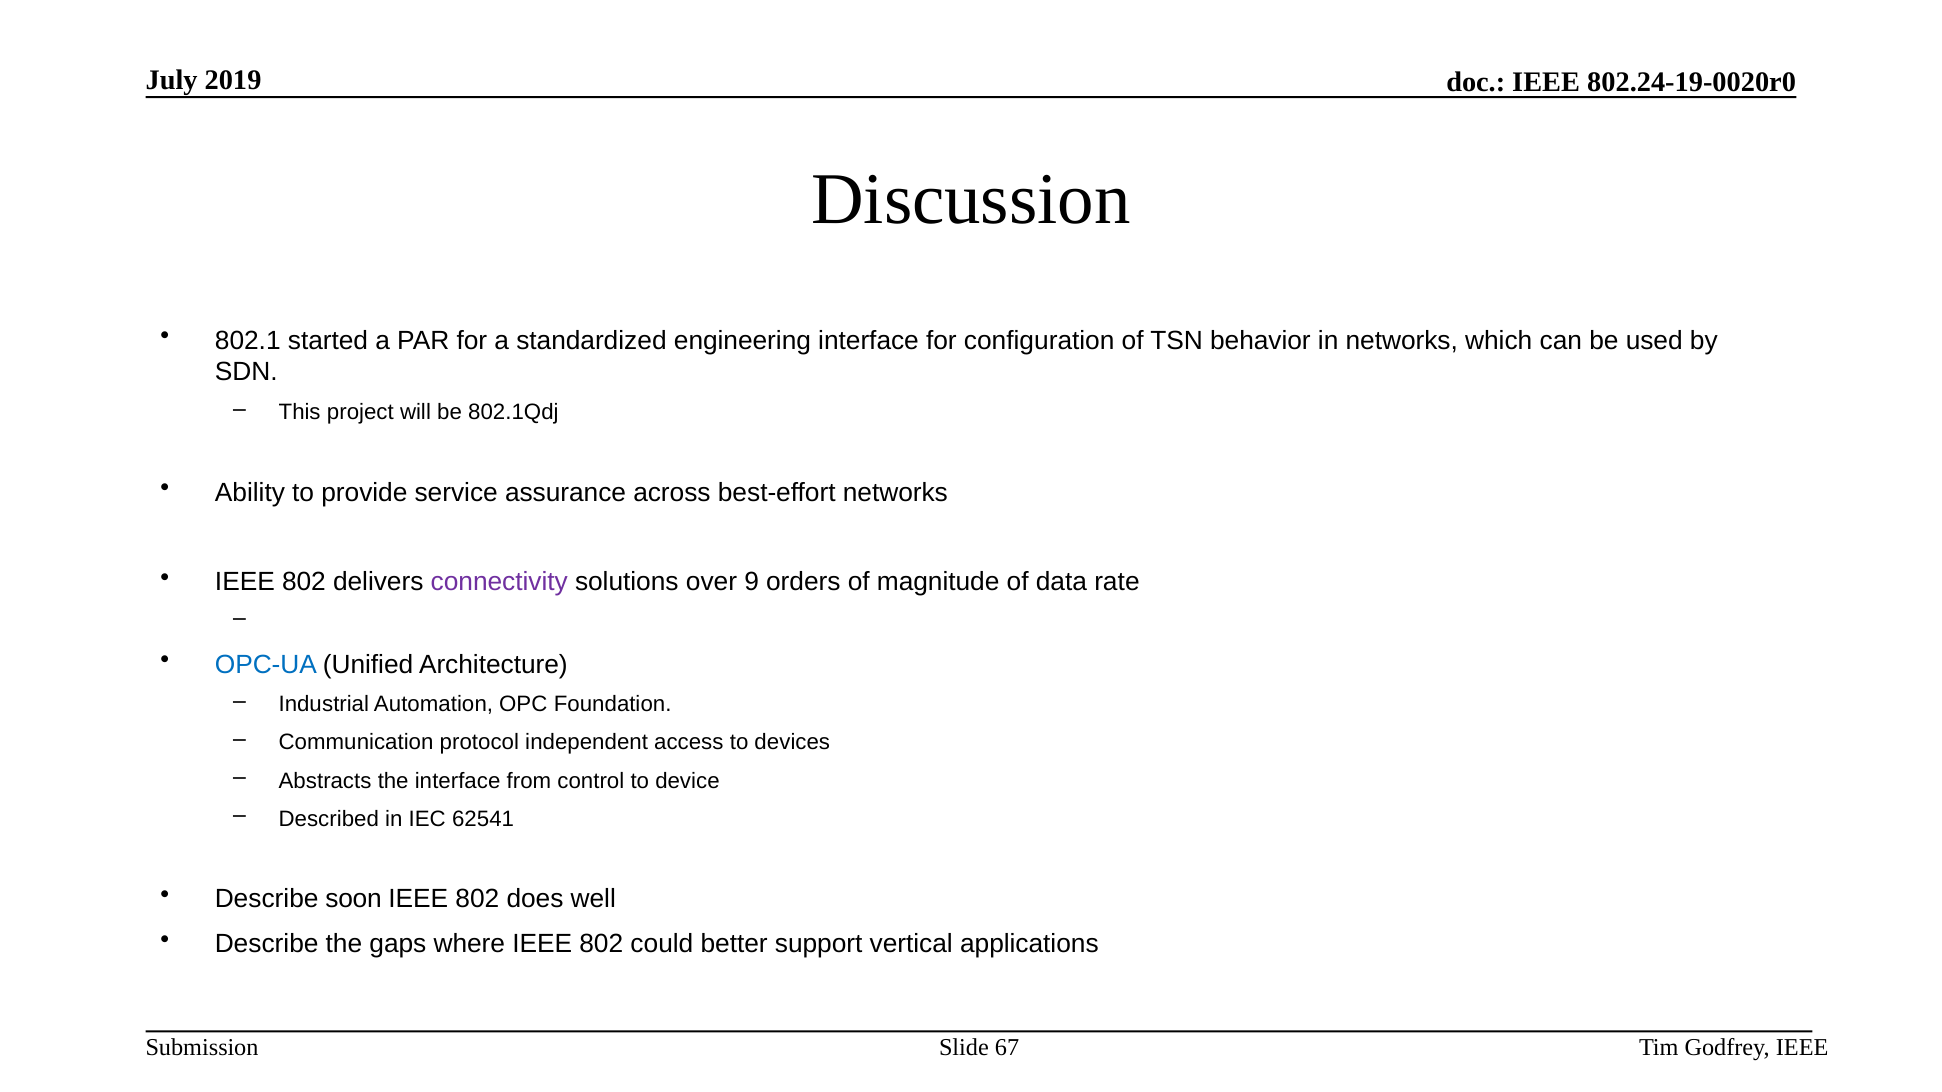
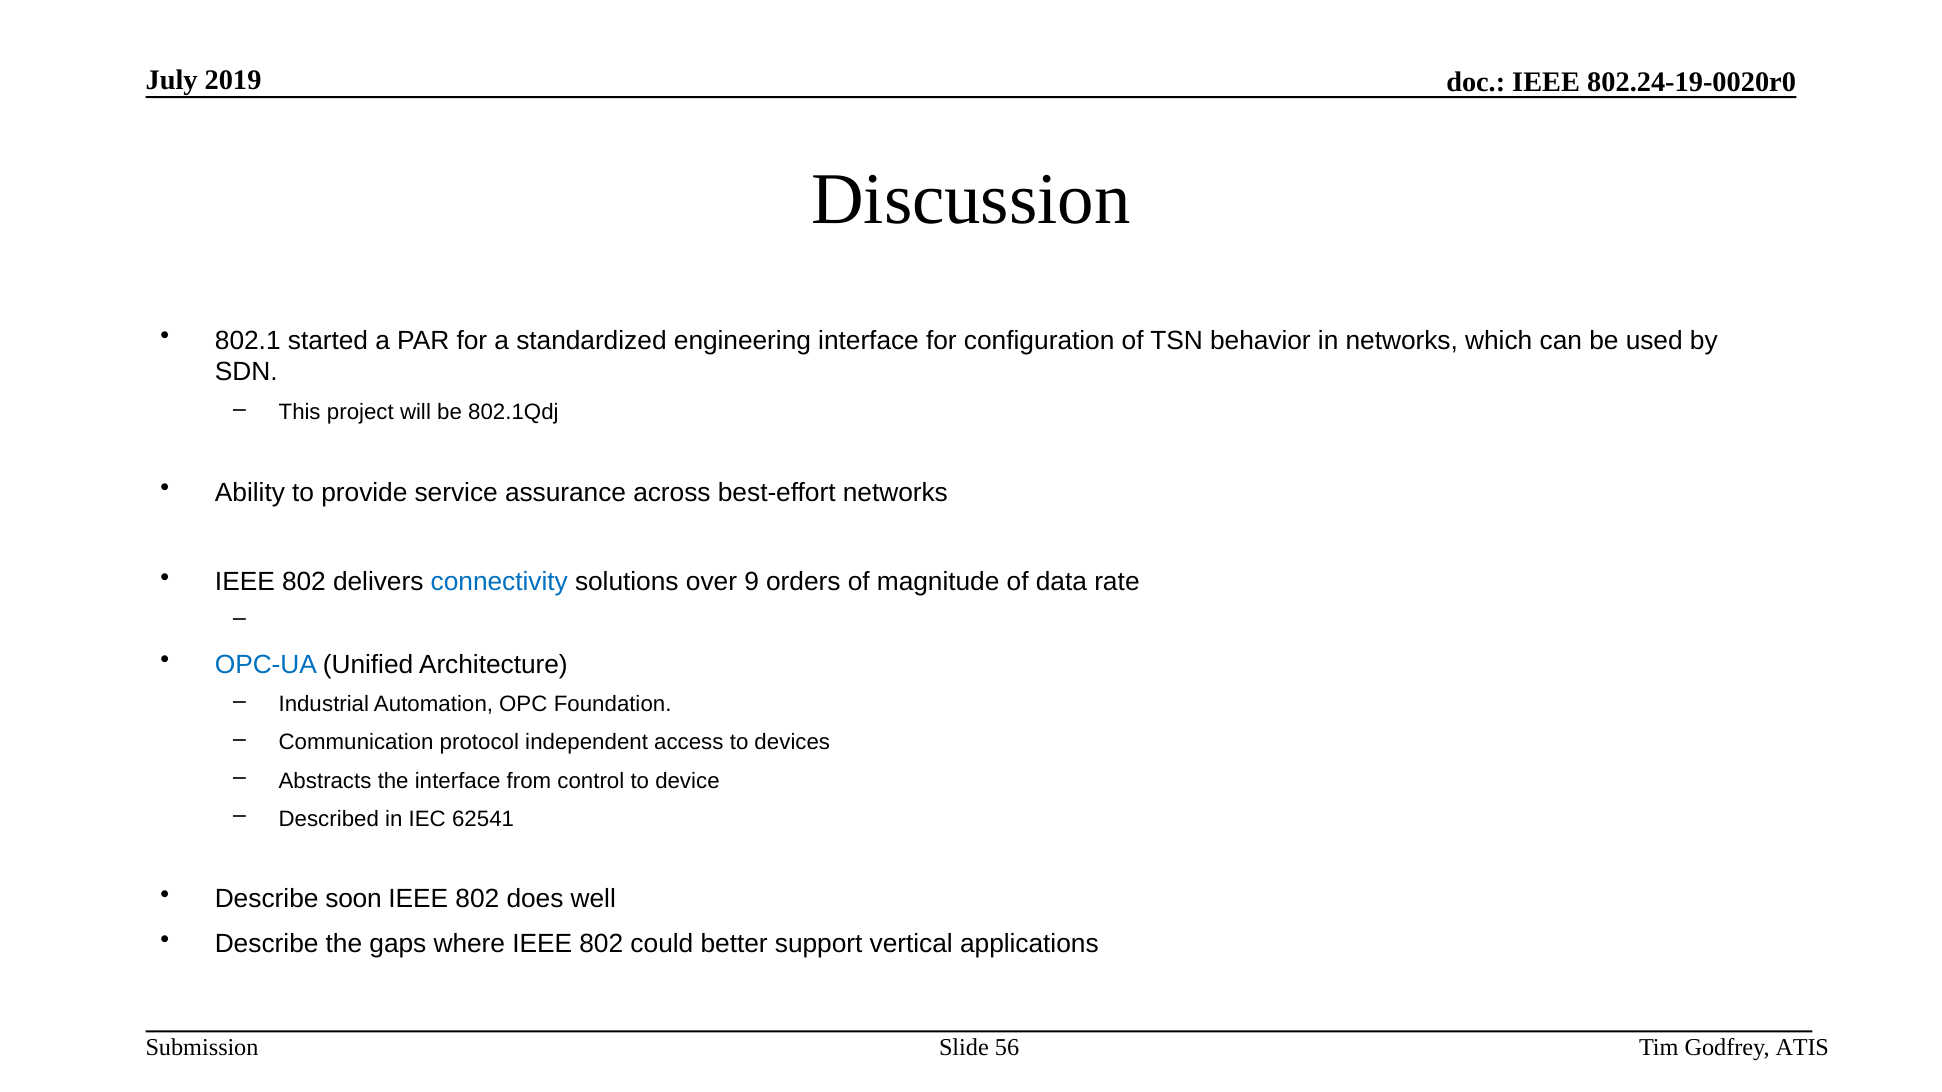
connectivity colour: purple -> blue (499, 582)
67: 67 -> 56 (1007, 1048)
Godfrey IEEE: IEEE -> ATIS (1802, 1048)
